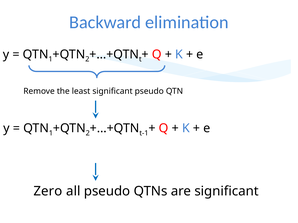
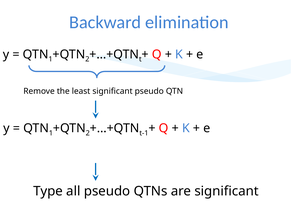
Zero: Zero -> Type (48, 192)
